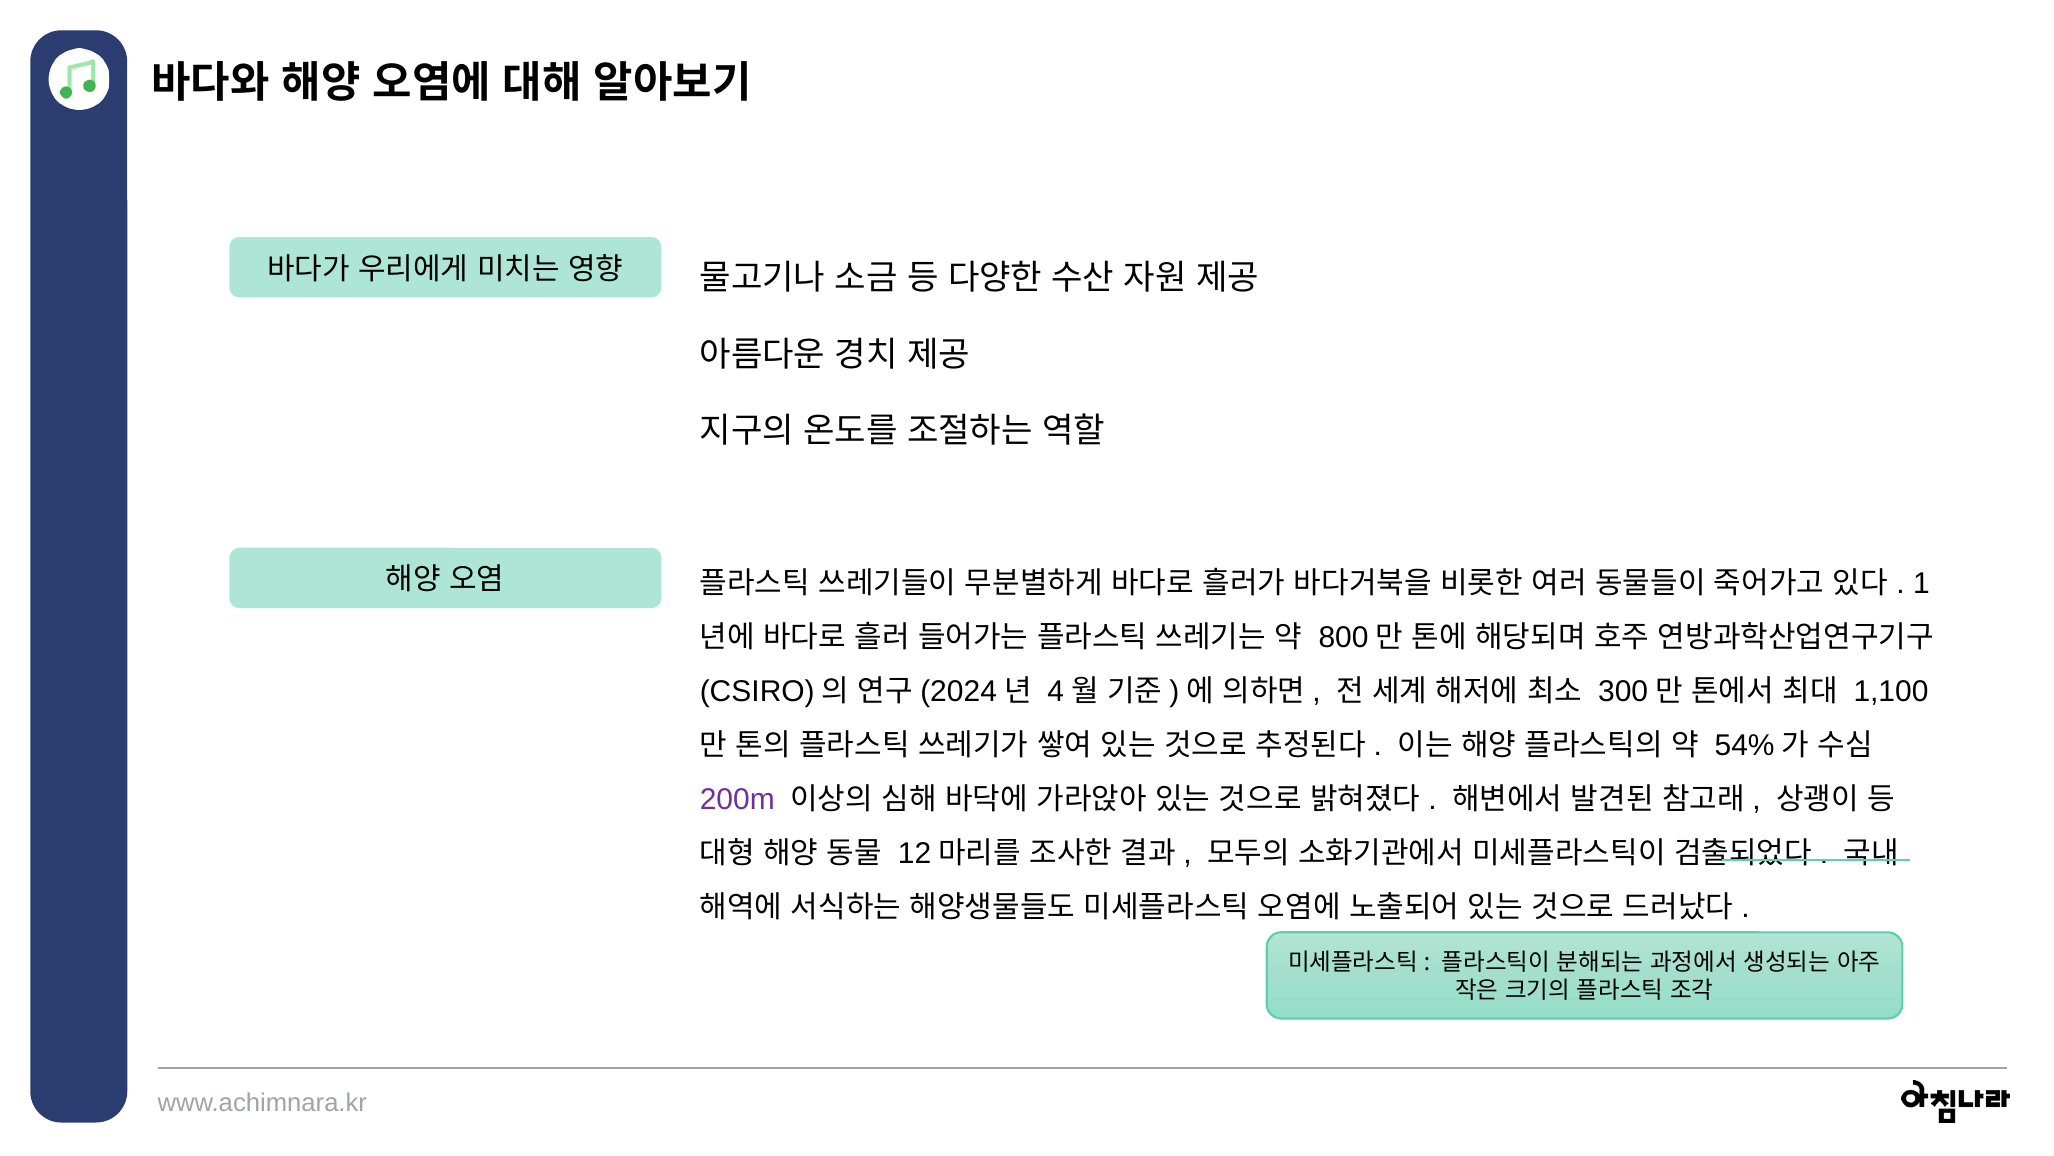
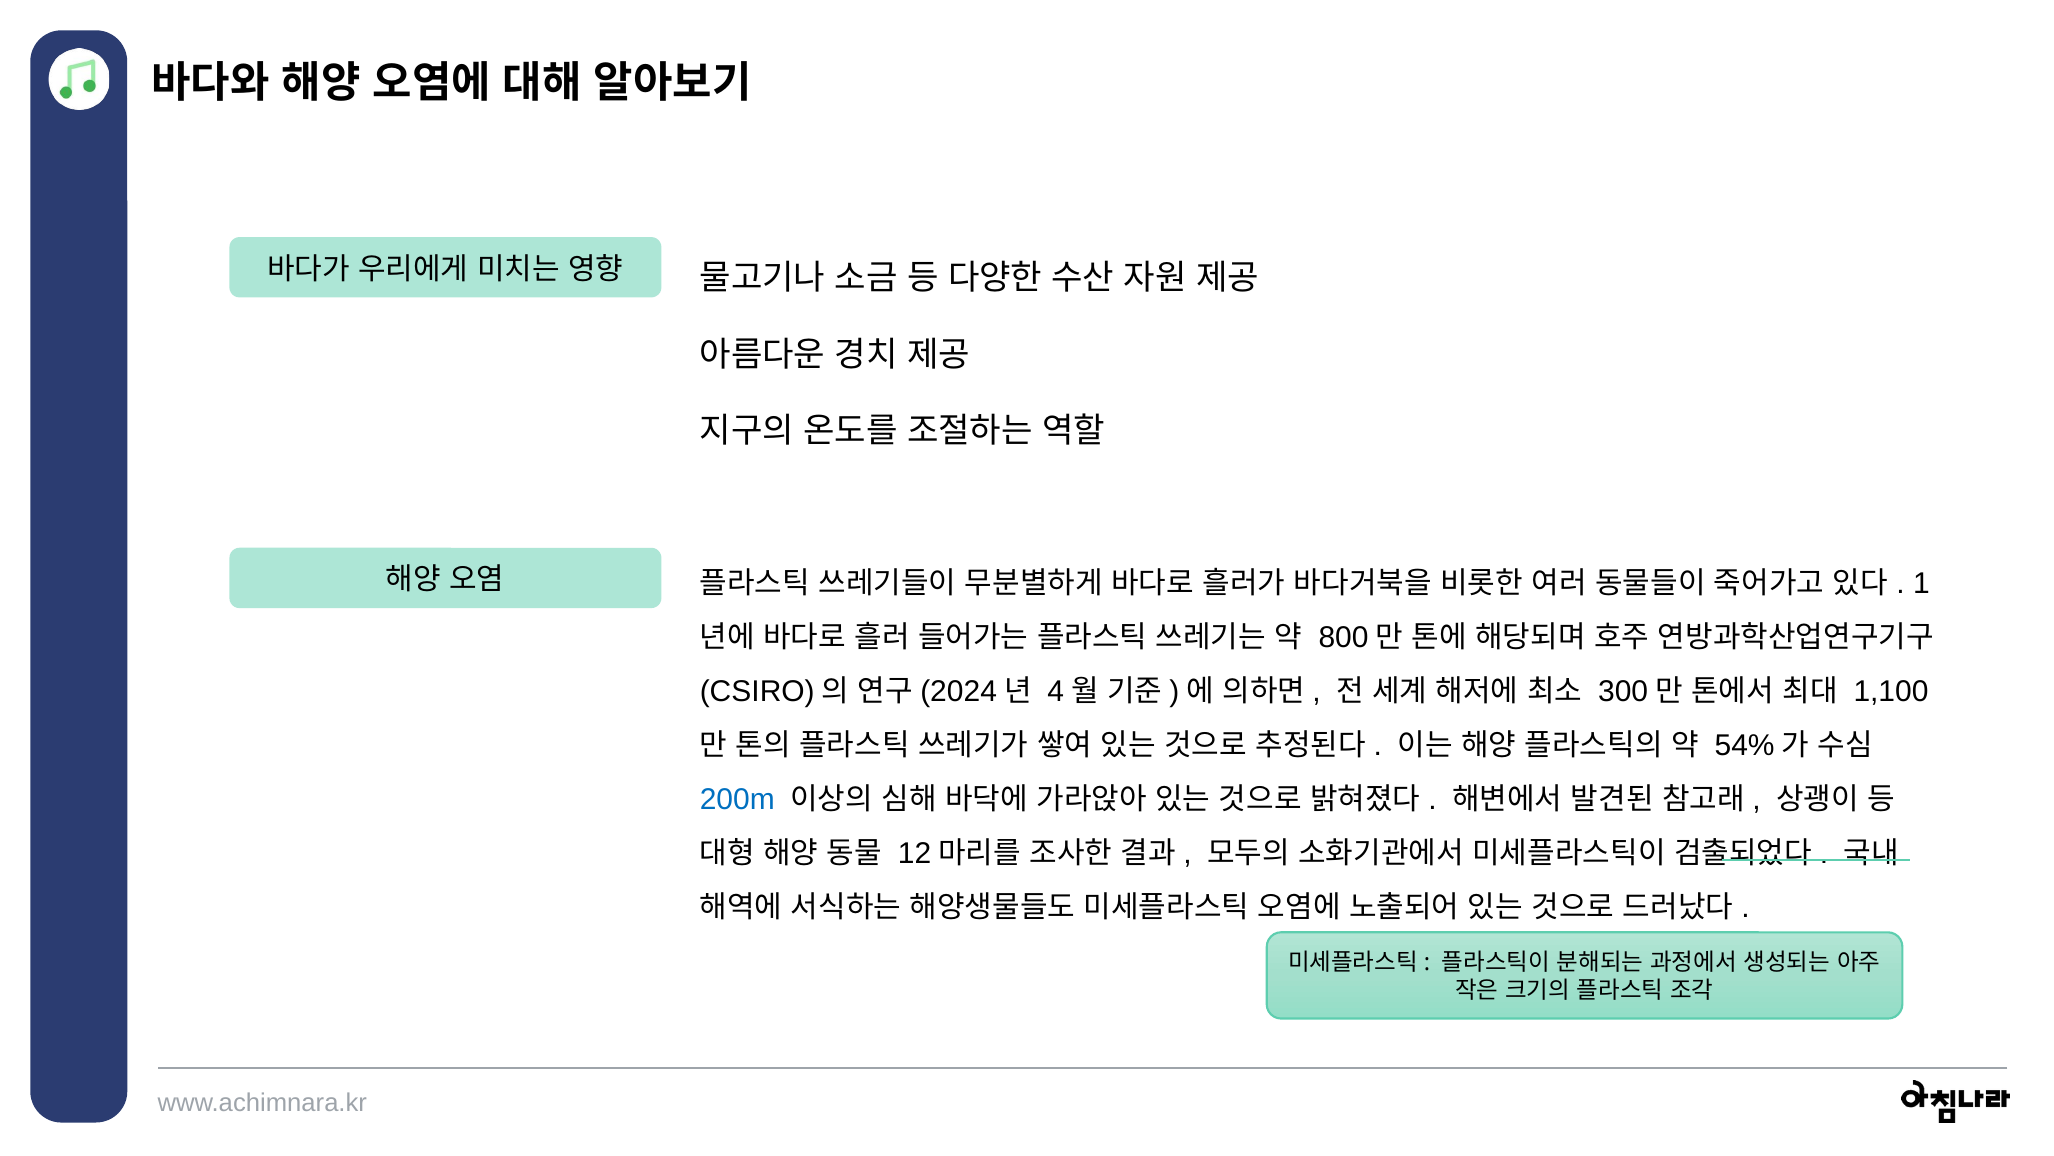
200m colour: purple -> blue (737, 799)
